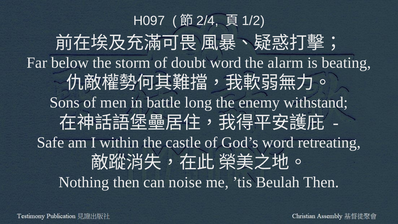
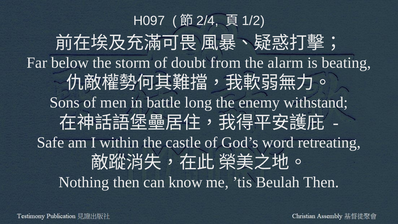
doubt word: word -> from (226, 63)
noise: noise -> know (185, 182)
